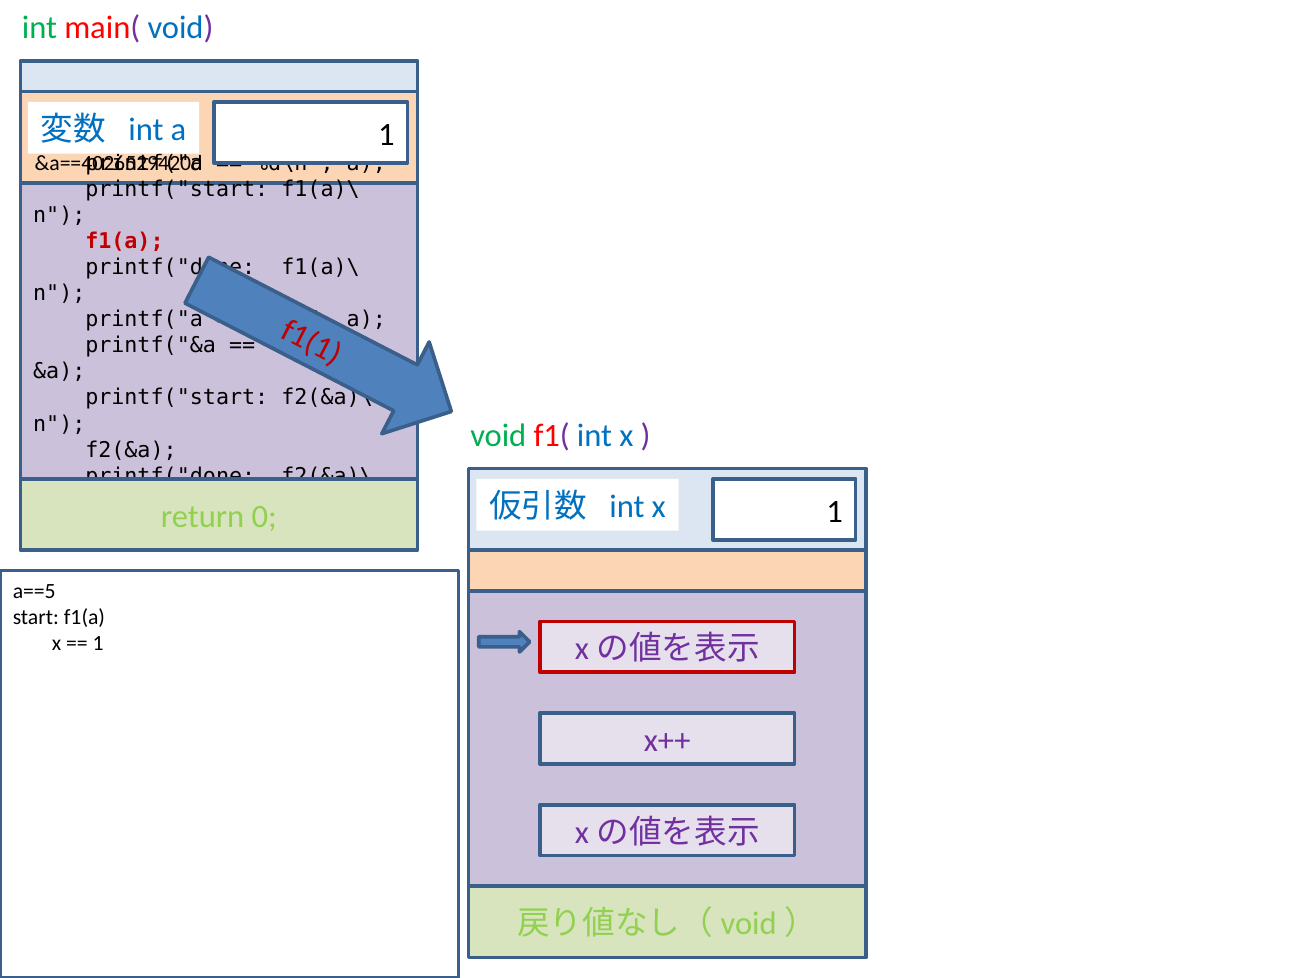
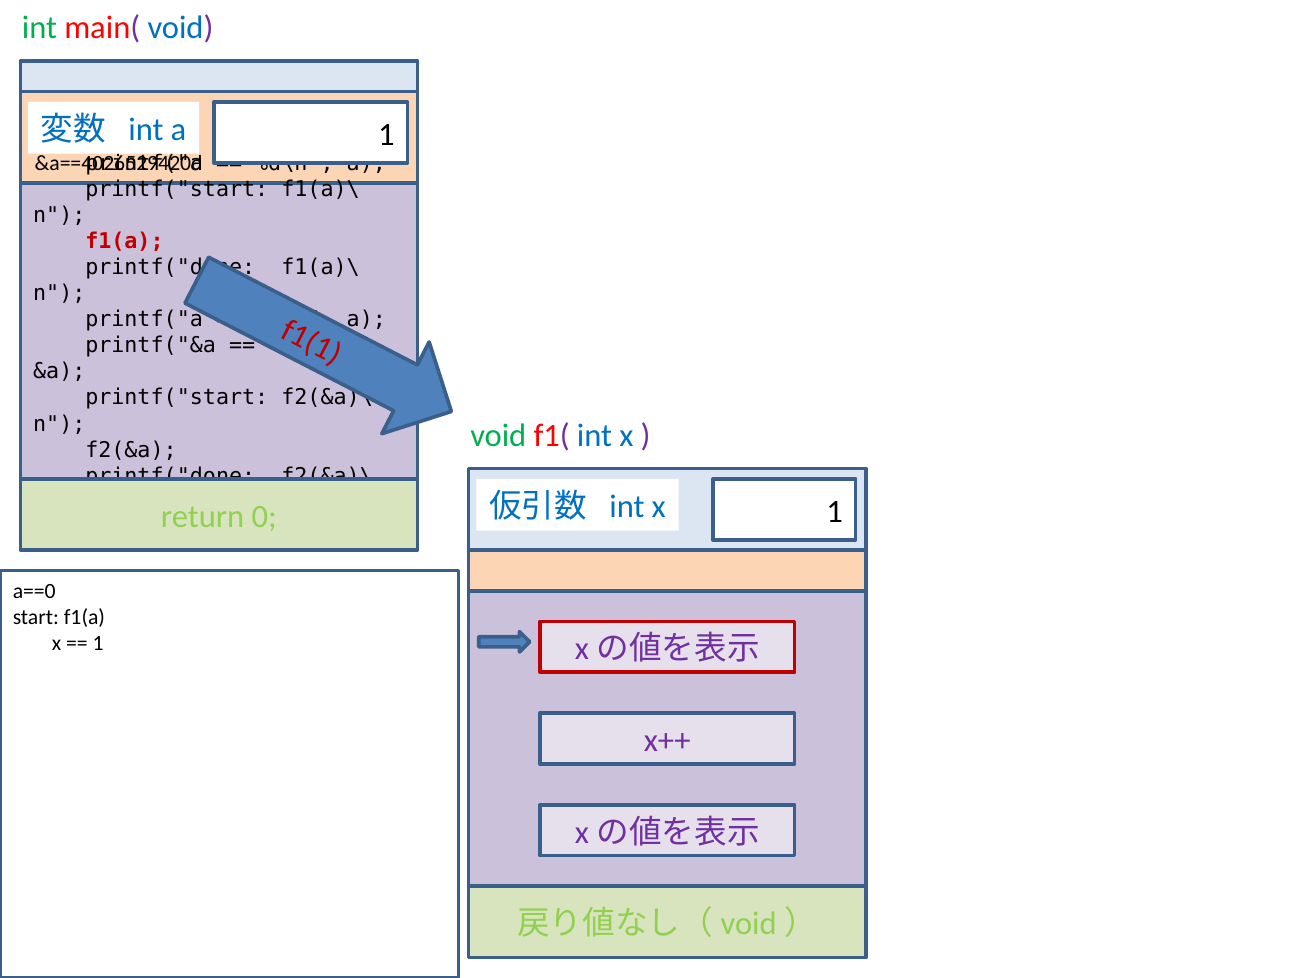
a==5: a==5 -> a==0 (34, 591)
